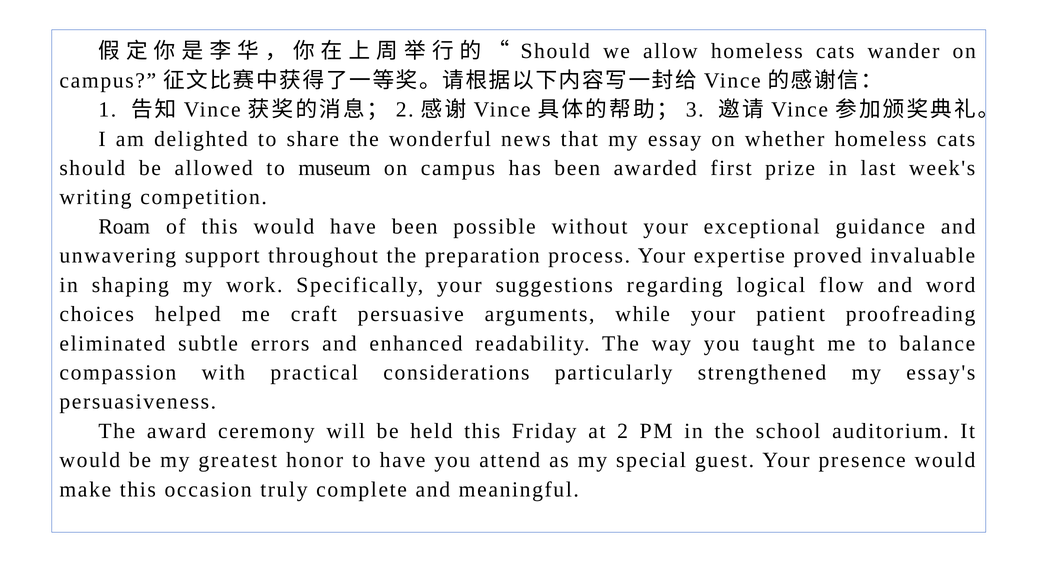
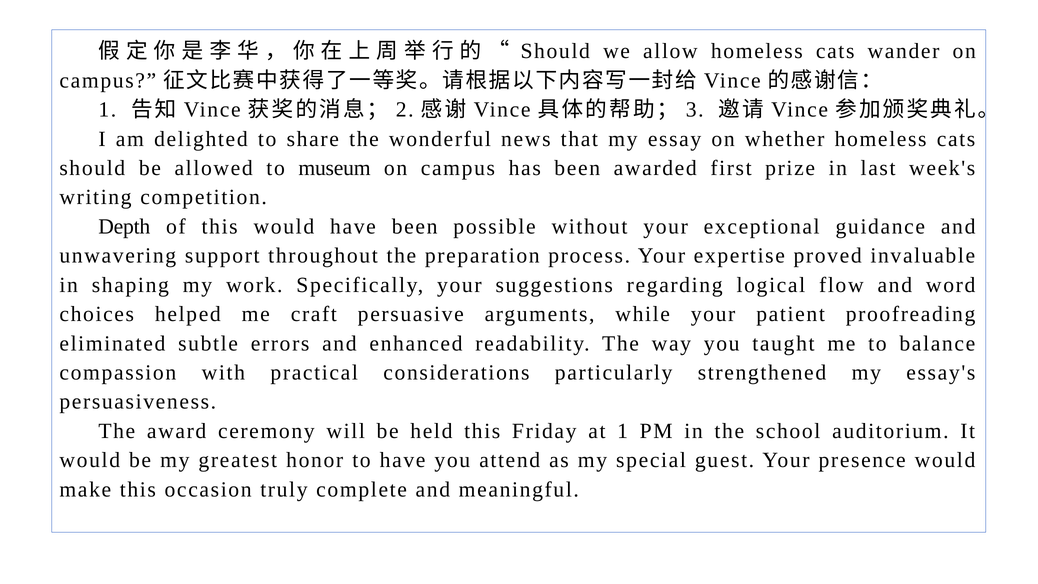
Roam: Roam -> Depth (124, 226)
at 2: 2 -> 1 (623, 431)
